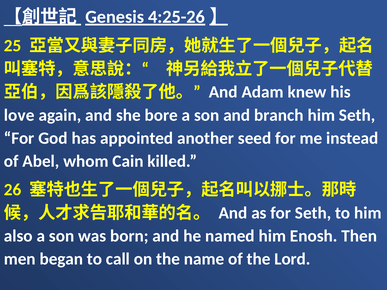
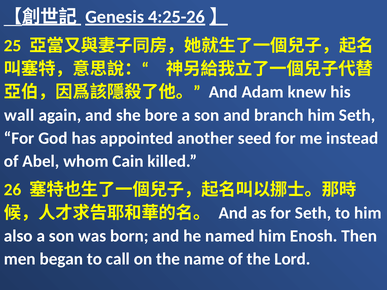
love: love -> wall (19, 115)
